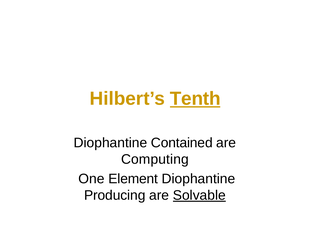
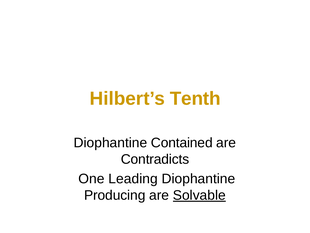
Tenth underline: present -> none (195, 98)
Computing: Computing -> Contradicts (155, 159)
Element: Element -> Leading (133, 178)
